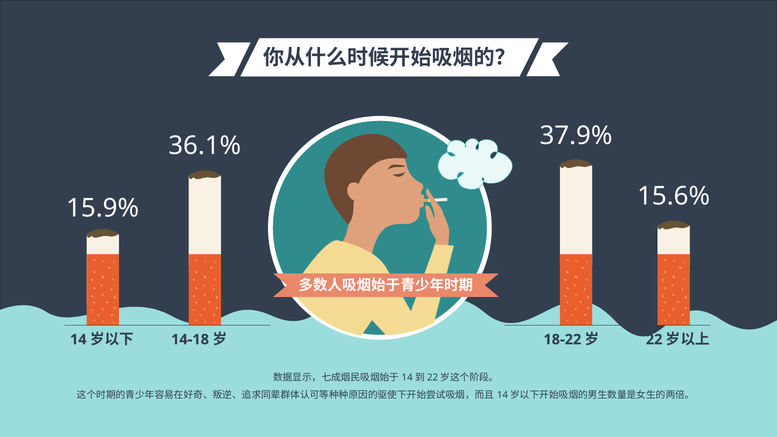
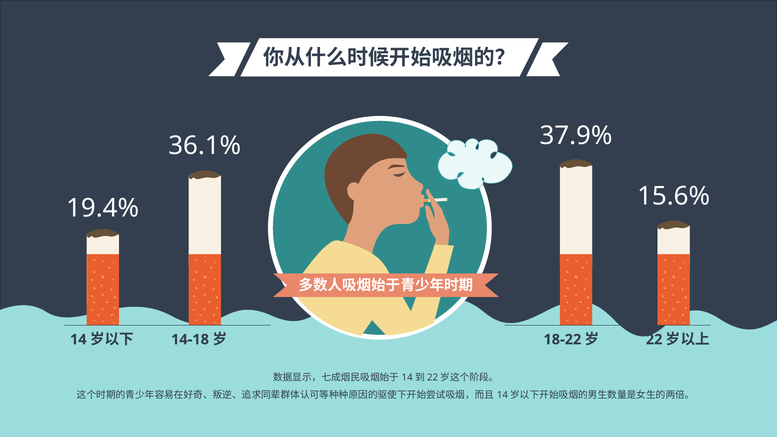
15.9%: 15.9% -> 19.4% (103, 208)
